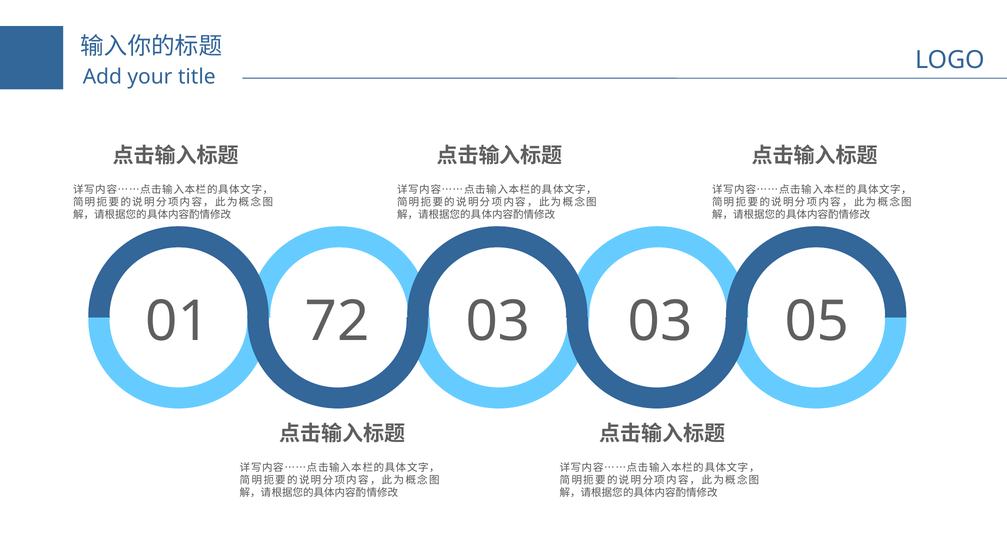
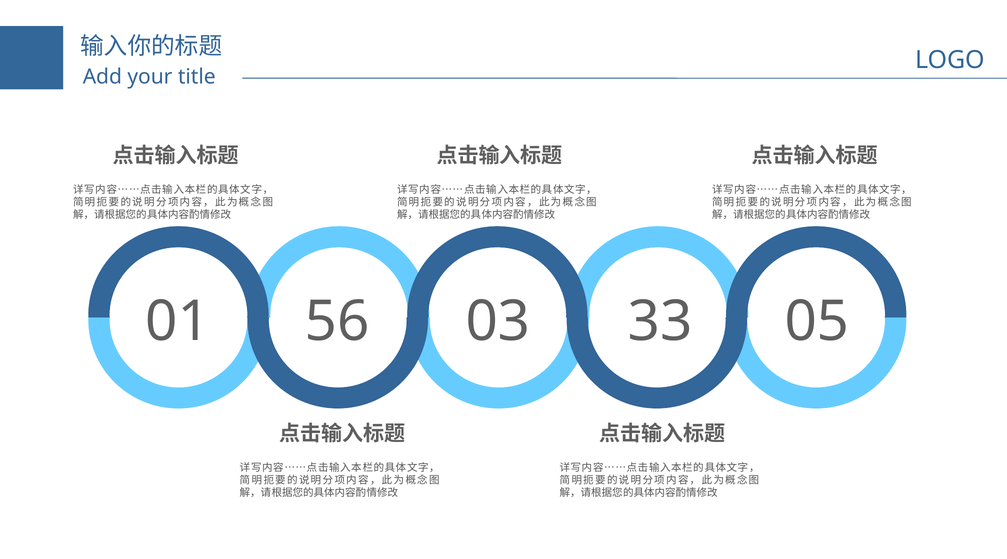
72: 72 -> 56 (337, 322)
03 03: 03 -> 33 (660, 322)
